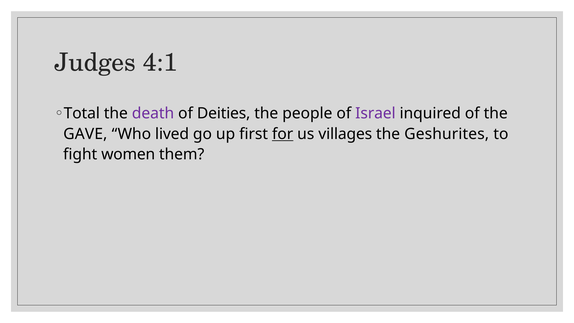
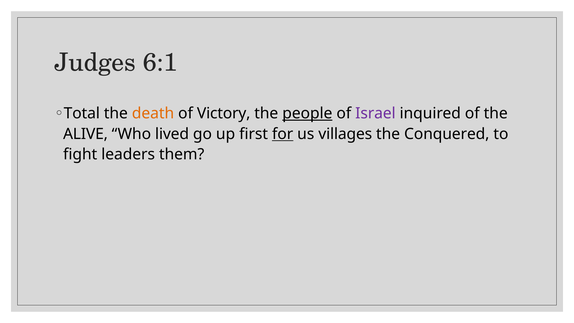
4:1: 4:1 -> 6:1 (160, 62)
death colour: purple -> orange (153, 113)
Deities: Deities -> Victory (224, 113)
people underline: none -> present (307, 113)
GAVE: GAVE -> ALIVE (85, 134)
Geshurites: Geshurites -> Conquered (447, 134)
women: women -> leaders (128, 154)
